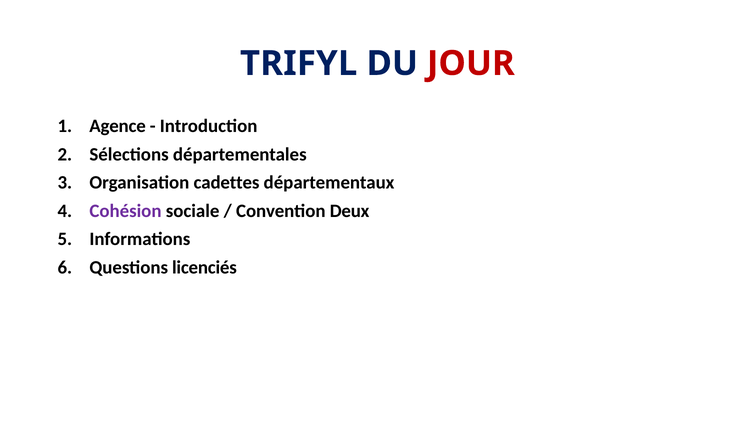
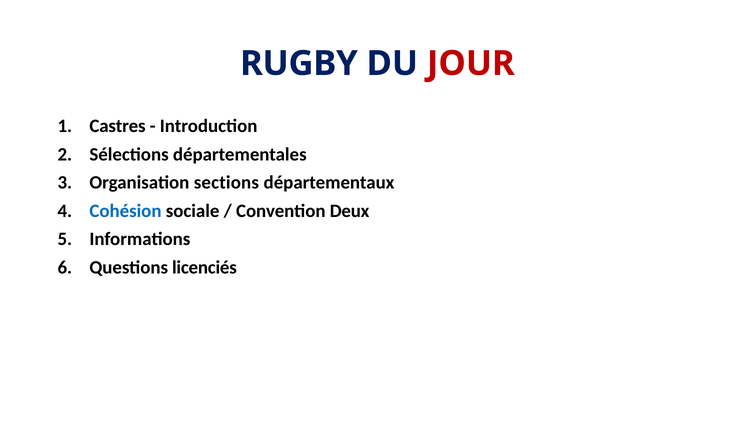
TRIFYL: TRIFYL -> RUGBY (299, 63)
Agence: Agence -> Castres (118, 126)
cadettes: cadettes -> sections (226, 182)
Cohésion colour: purple -> blue (125, 211)
